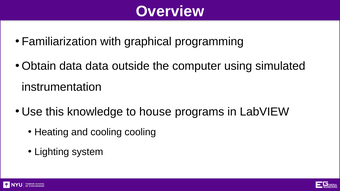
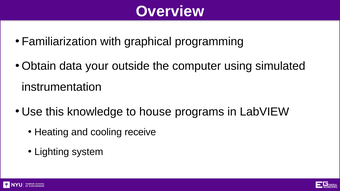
data data: data -> your (97, 66)
cooling cooling: cooling -> receive (140, 132)
